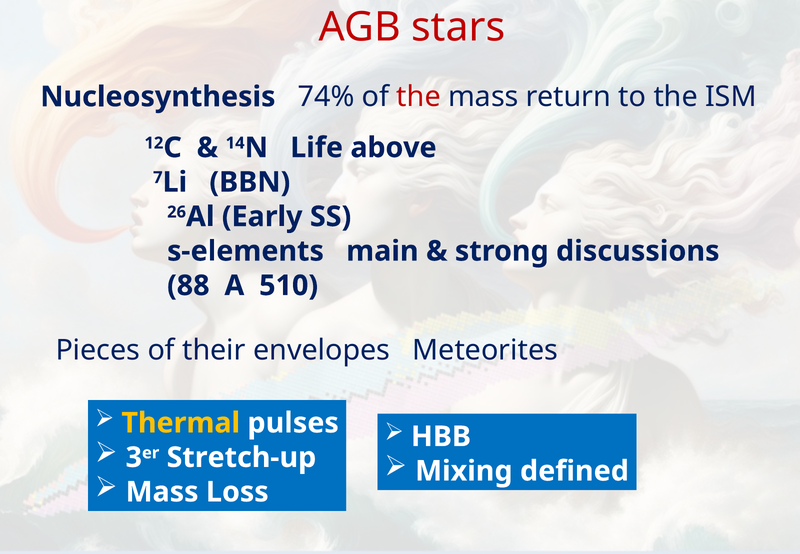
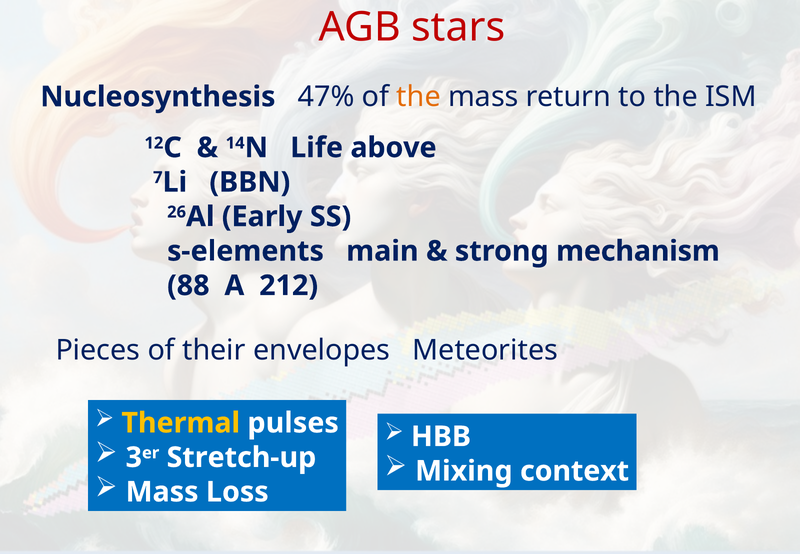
74%: 74% -> 47% (326, 97)
the colour: red -> orange (419, 97)
discussions: discussions -> mechanism (638, 251)
510: 510 -> 212 (289, 286)
defined: defined -> context (575, 471)
